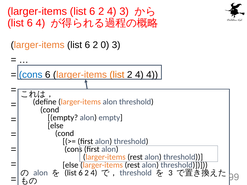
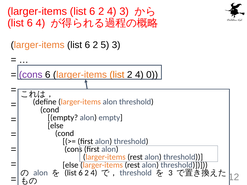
0: 0 -> 5 (105, 45)
cons colour: blue -> purple (31, 75)
4 4: 4 -> 0 (152, 75)
99: 99 -> 12 (234, 177)
